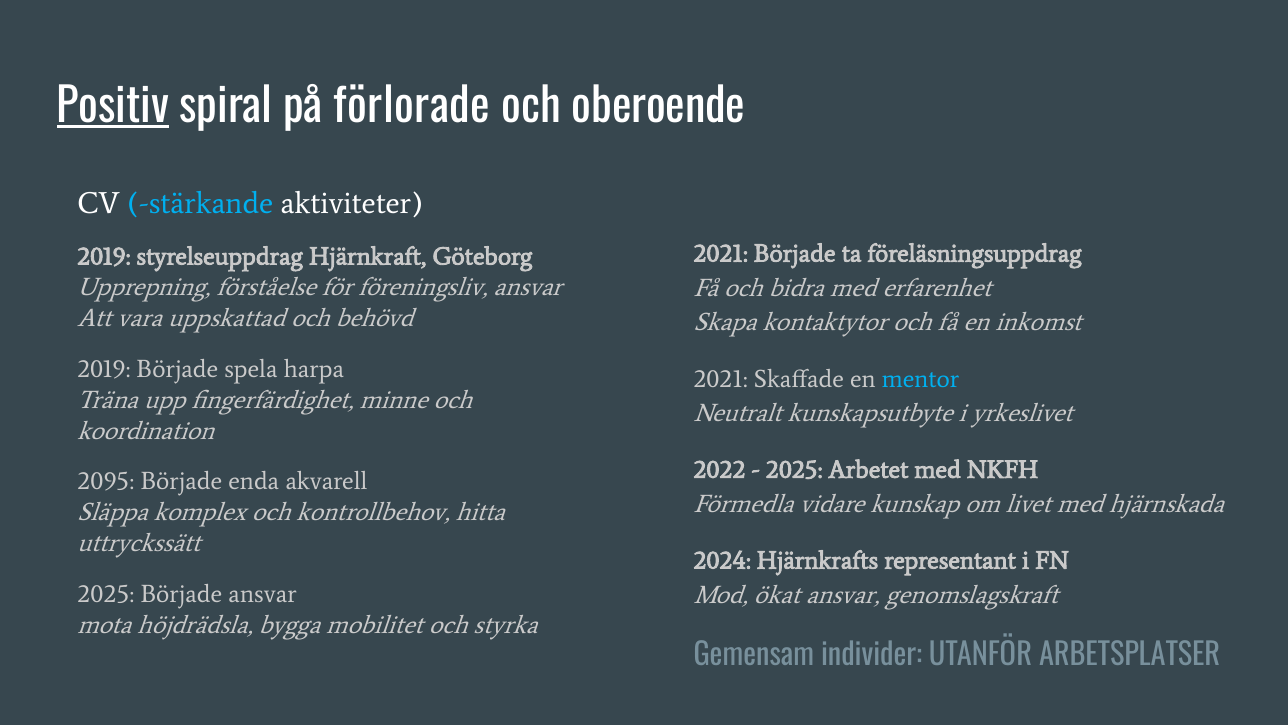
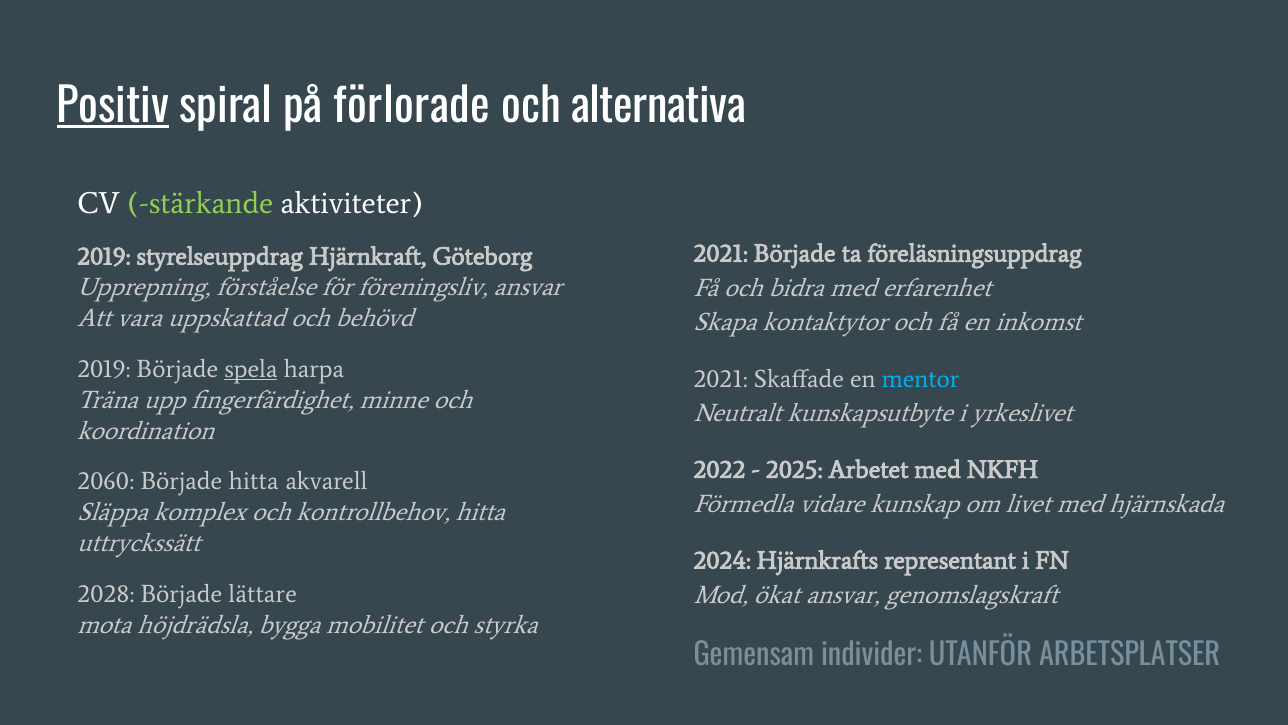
oberoende: oberoende -> alternativa (659, 107)
stärkande colour: light blue -> light green (200, 203)
spela underline: none -> present (251, 369)
2095: 2095 -> 2060 (106, 481)
Började enda: enda -> hitta (254, 481)
2025: 2025 -> 2028 (106, 594)
Började ansvar: ansvar -> lättare (263, 594)
